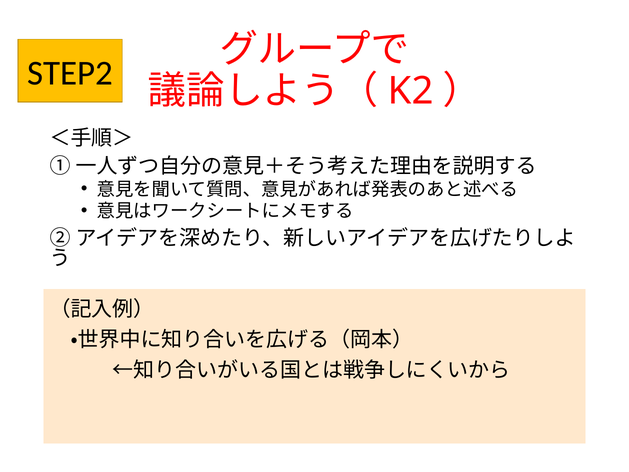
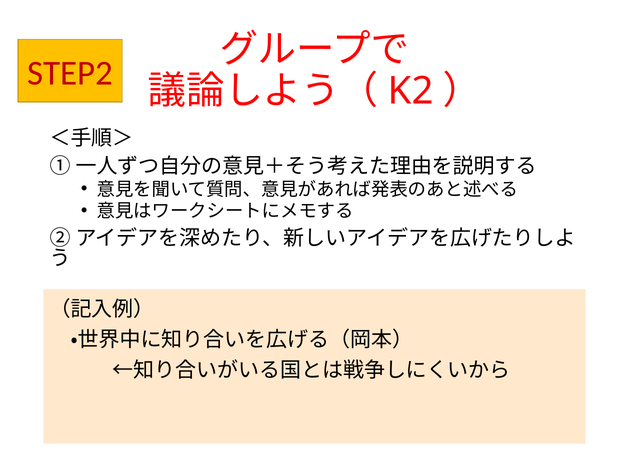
STEP2 colour: black -> red (70, 73)
